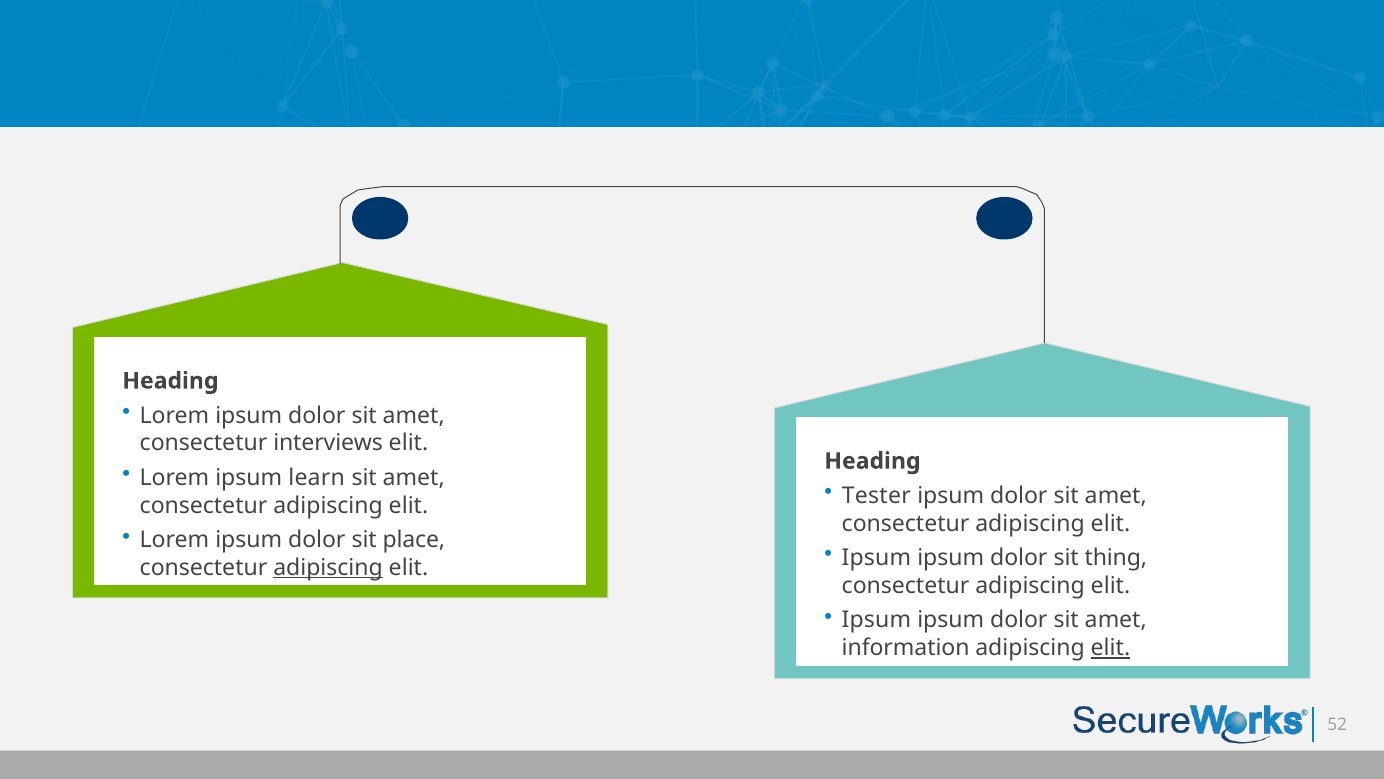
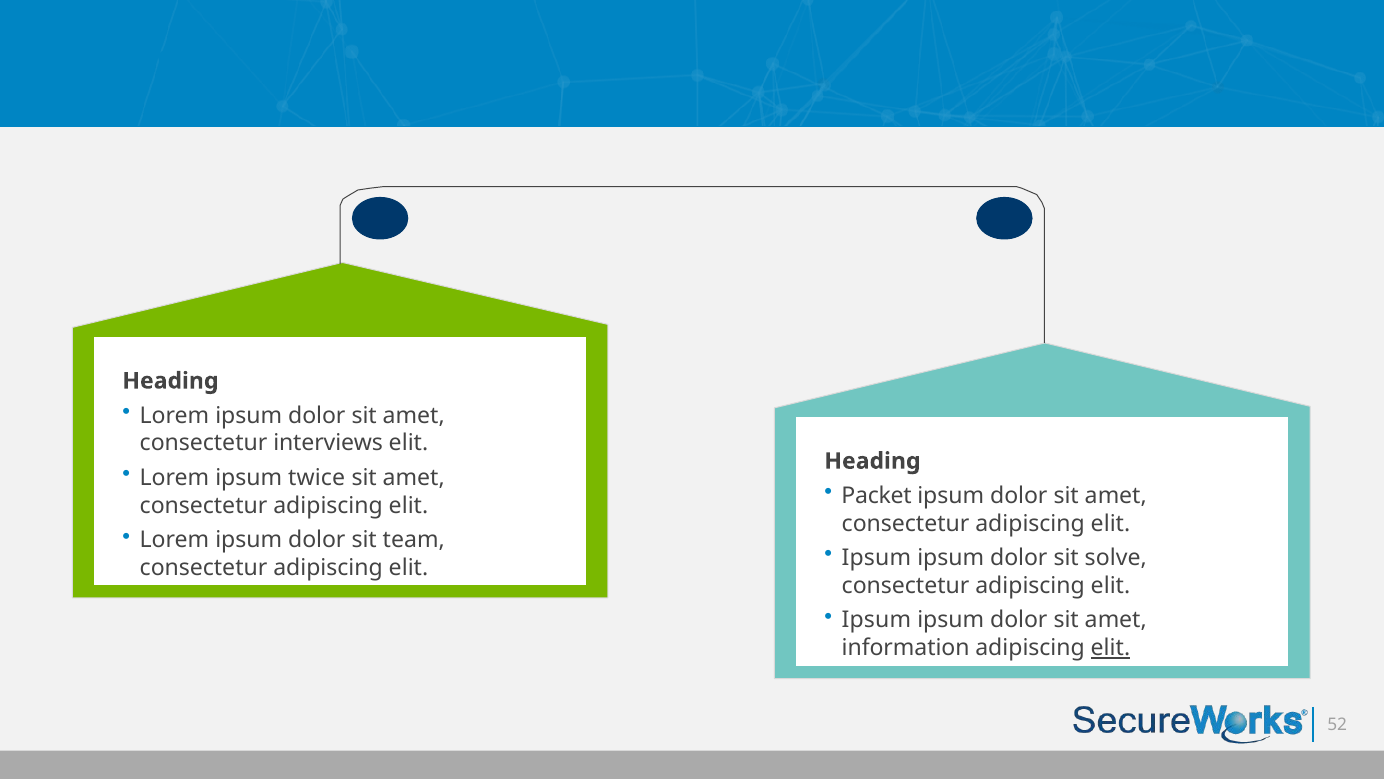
learn: learn -> twice (317, 478)
Tester: Tester -> Packet (877, 495)
place: place -> team (414, 540)
thing: thing -> solve (1116, 558)
adipiscing underline: present -> none (328, 568)
